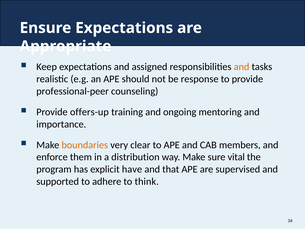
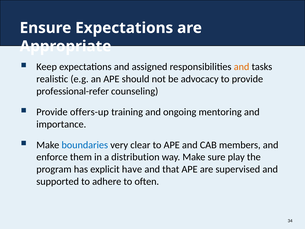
response: response -> advocacy (200, 79)
professional-peer: professional-peer -> professional-refer (73, 91)
boundaries colour: orange -> blue (85, 145)
vital: vital -> play (236, 157)
think: think -> often (147, 181)
